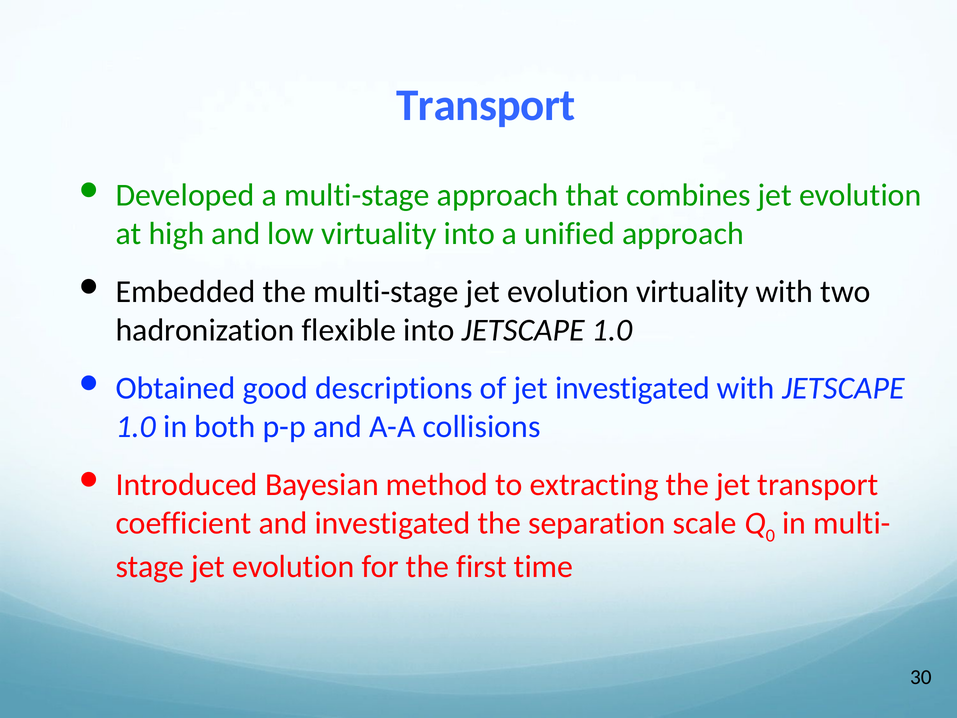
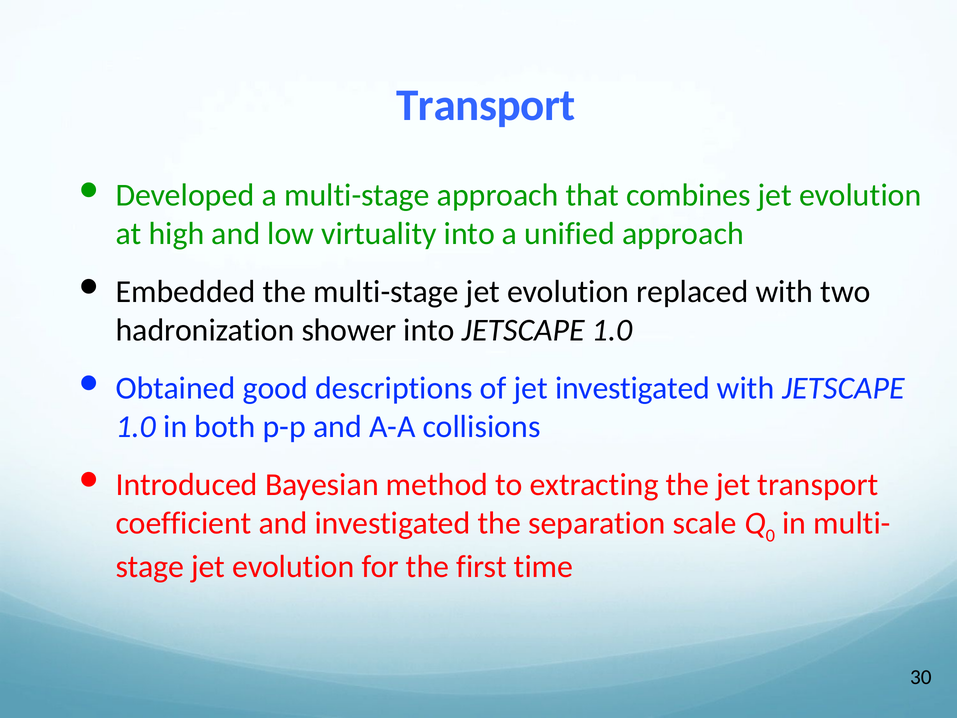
evolution virtuality: virtuality -> replaced (692, 292)
flexible: flexible -> shower (349, 330)
